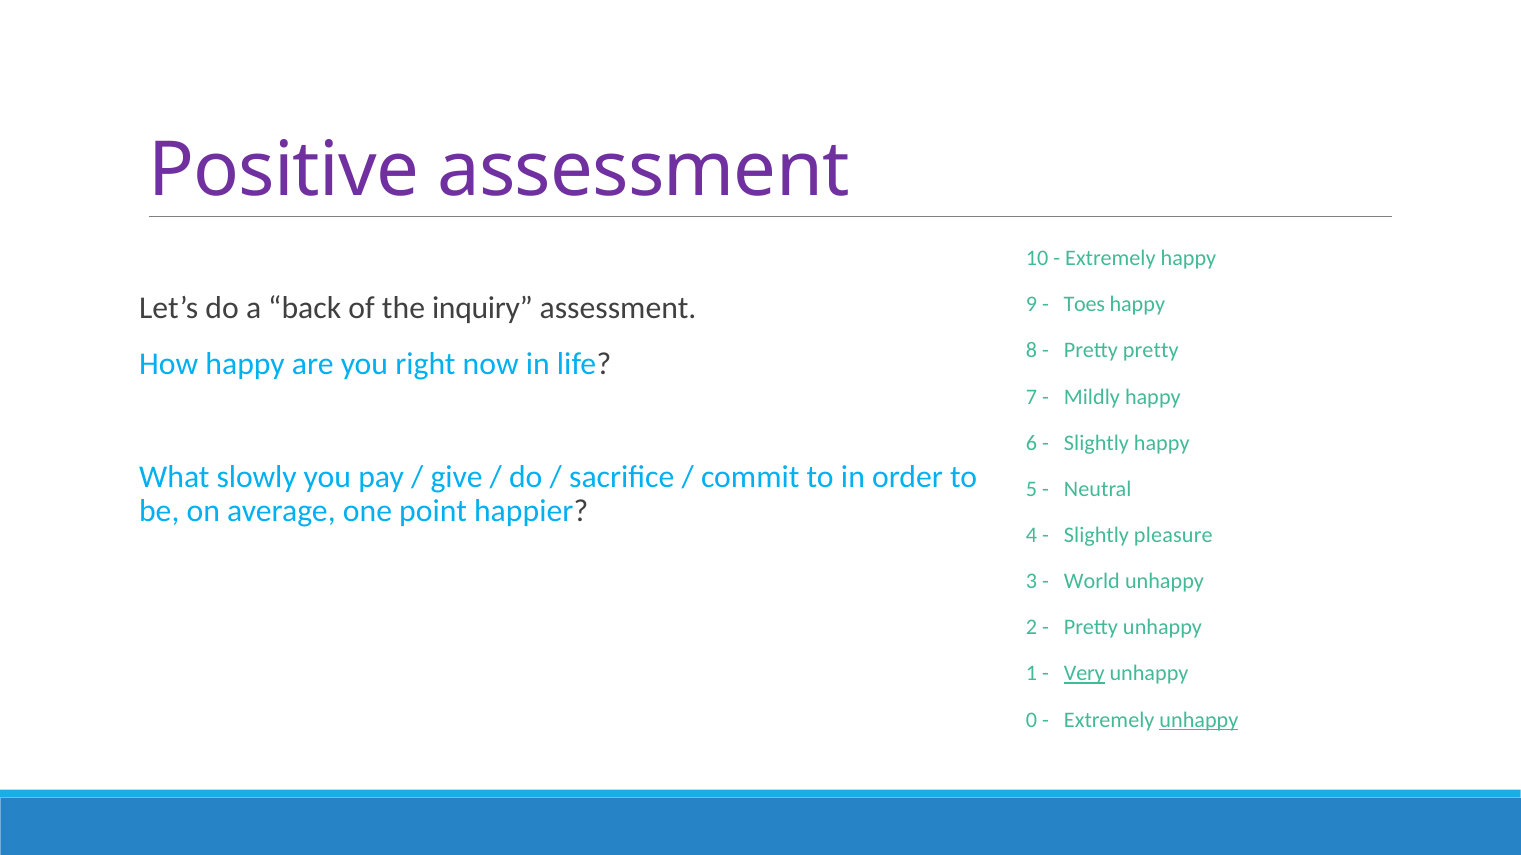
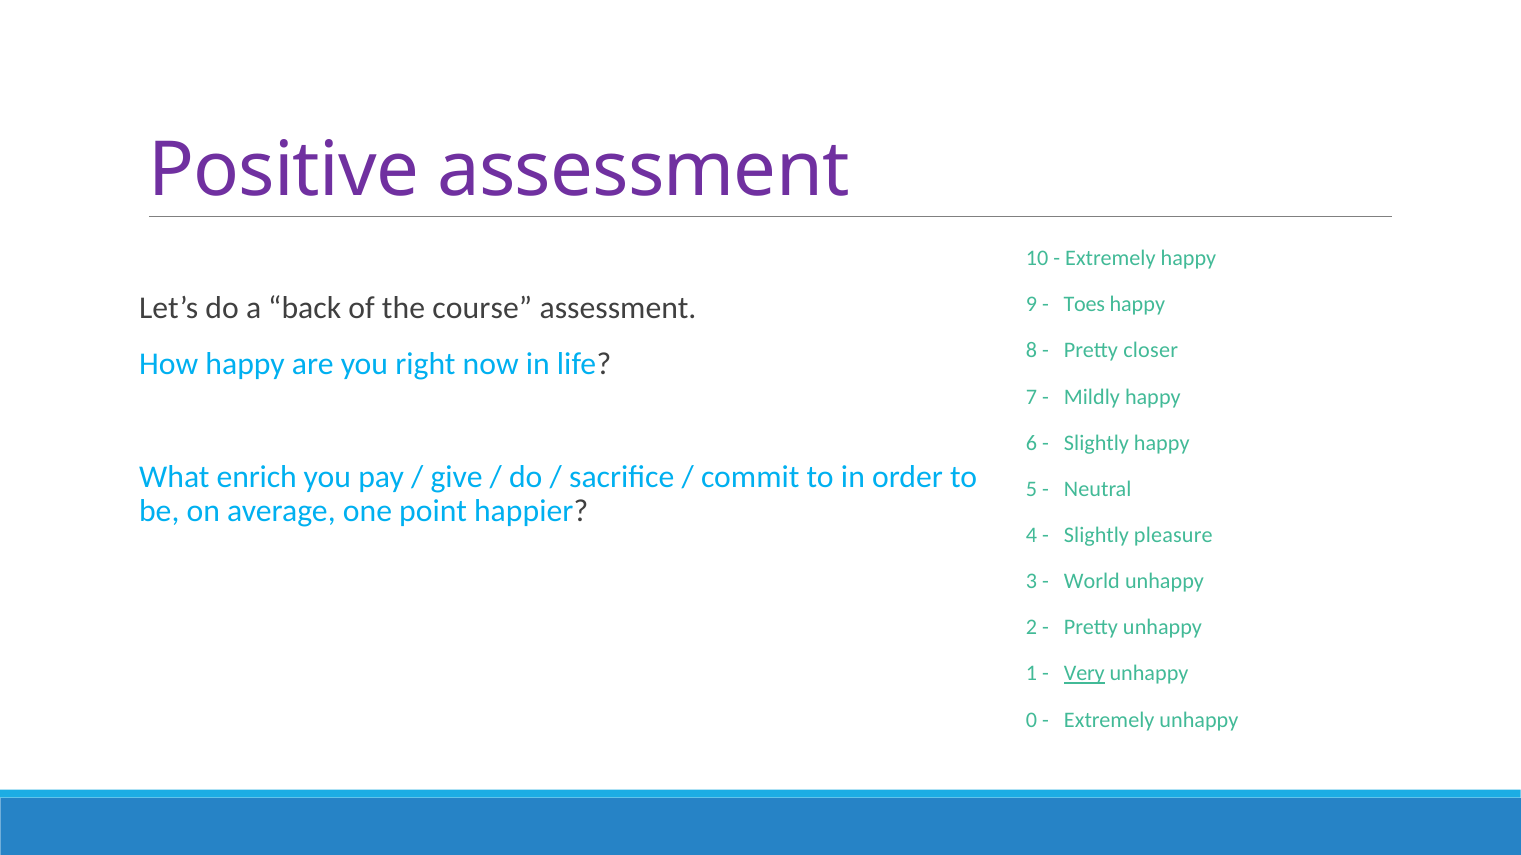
inquiry: inquiry -> course (482, 308)
Pretty pretty: pretty -> closer (1151, 351)
slowly: slowly -> enrich (257, 477)
unhappy underline: present -> none (1199, 720)
